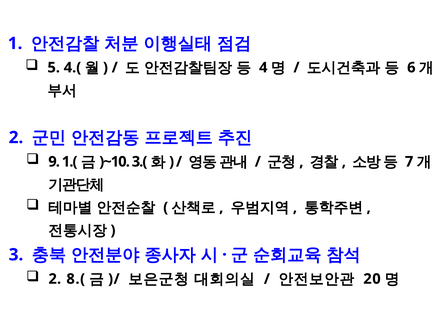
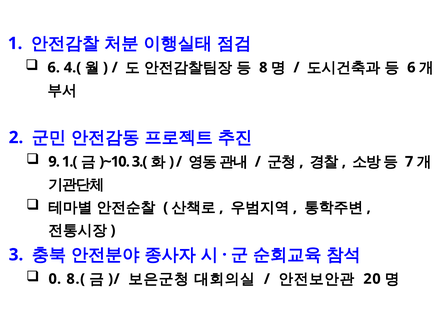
5: 5 -> 6 (54, 68)
4: 4 -> 8 (263, 68)
2: 2 -> 0 (55, 279)
